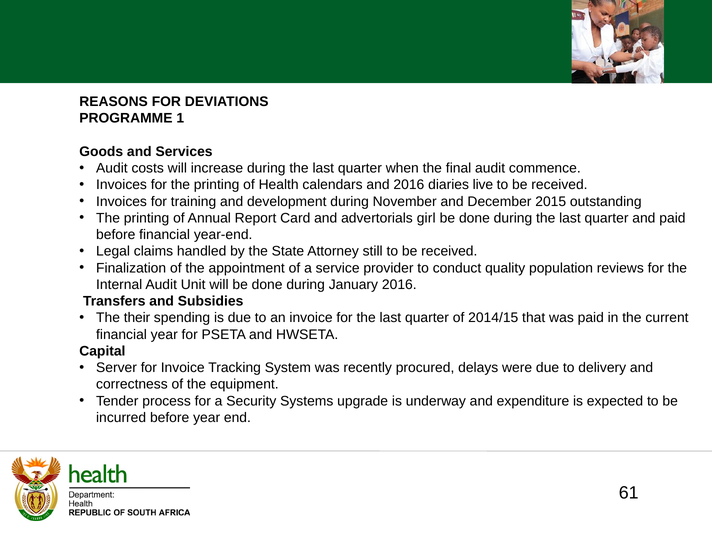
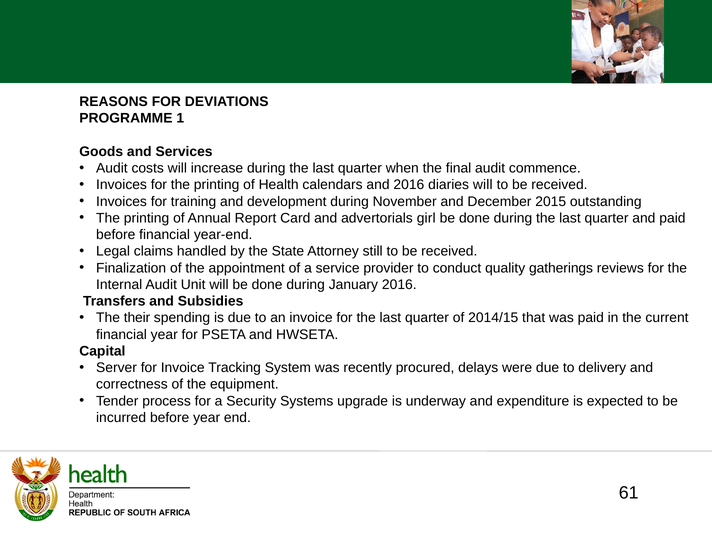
diaries live: live -> will (483, 185)
population: population -> gatherings (561, 268)
